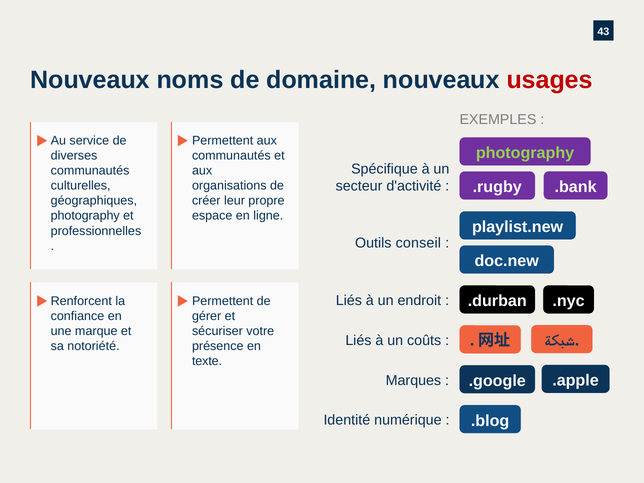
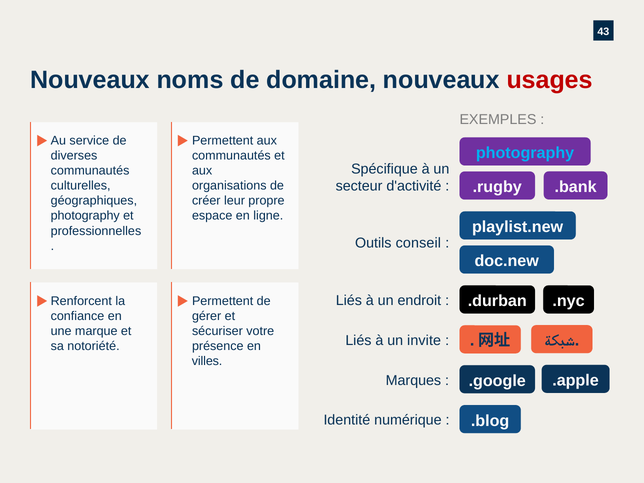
photography colour: light green -> light blue (525, 153)
coûts: coûts -> invite (424, 341)
texte: texte -> villes (207, 361)
